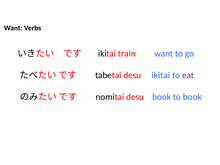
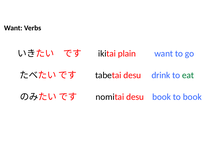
train: train -> plain (127, 54)
desu ikitai: ikitai -> drink (161, 75)
eat colour: purple -> green (188, 75)
